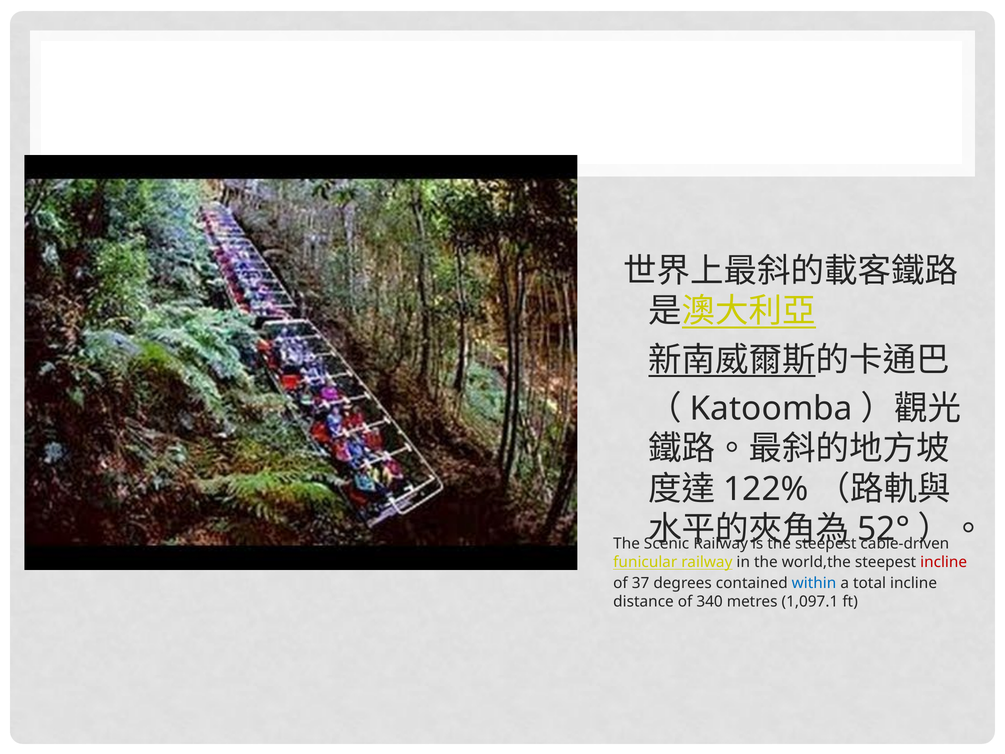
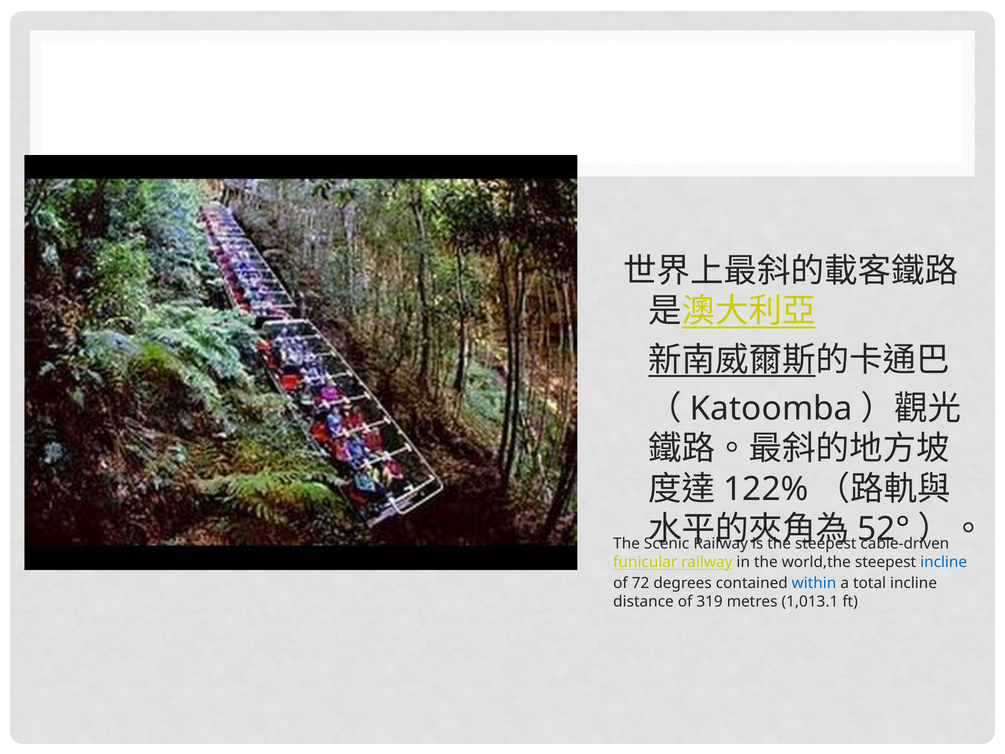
incline colour: red -> blue (944, 562)
37: 37 -> 72 (641, 583)
340: 340 -> 319 (710, 601)
1,097.1: 1,097.1 -> 1,013.1 (810, 601)
